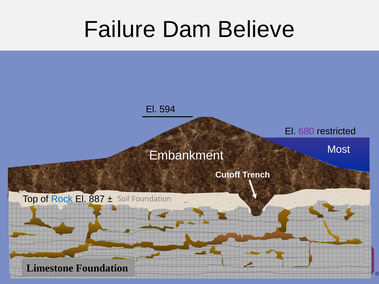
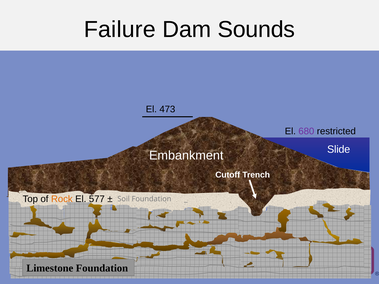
Believe: Believe -> Sounds (256, 29)
594: 594 -> 473 (167, 109)
Most: Most -> Slide (339, 150)
Rock colour: blue -> orange (62, 199)
887: 887 -> 577 (97, 199)
